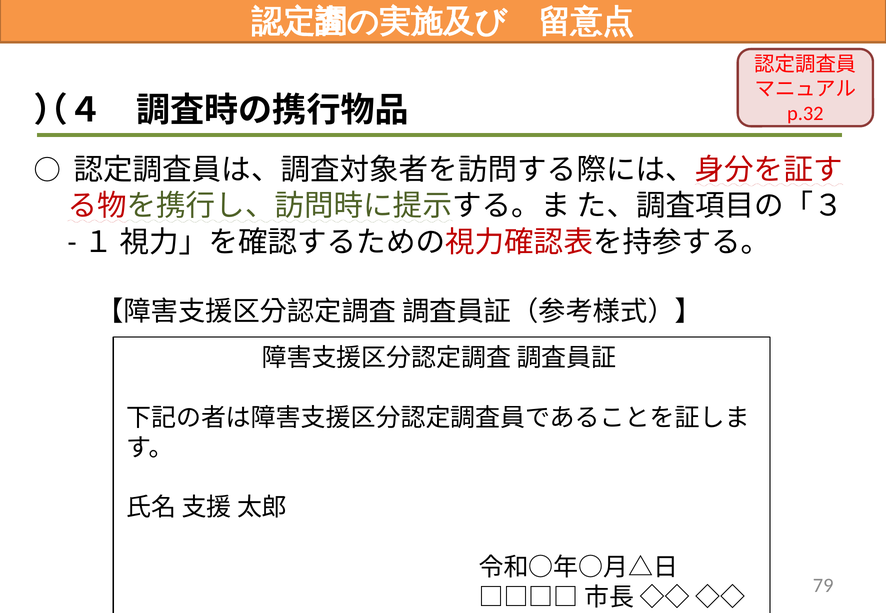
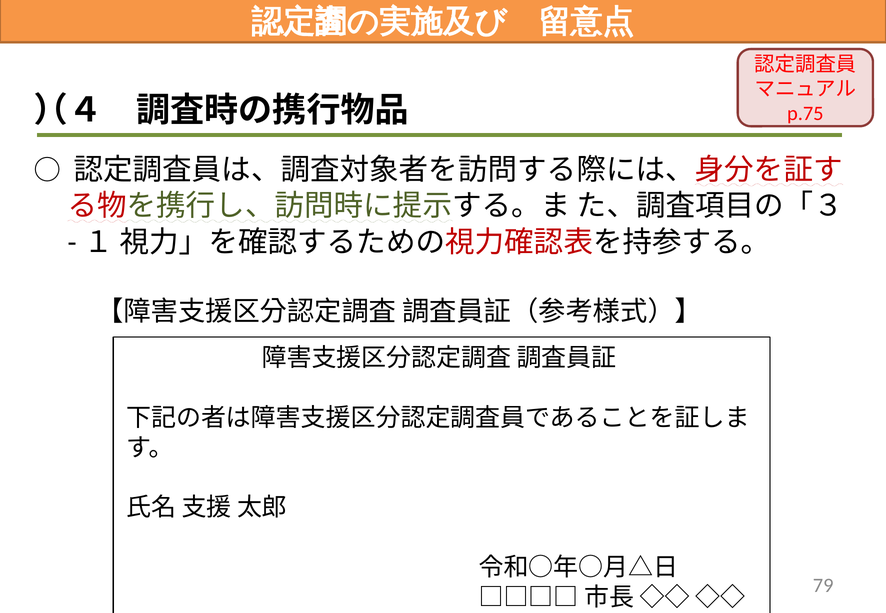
p.32: p.32 -> p.75 (805, 114)
